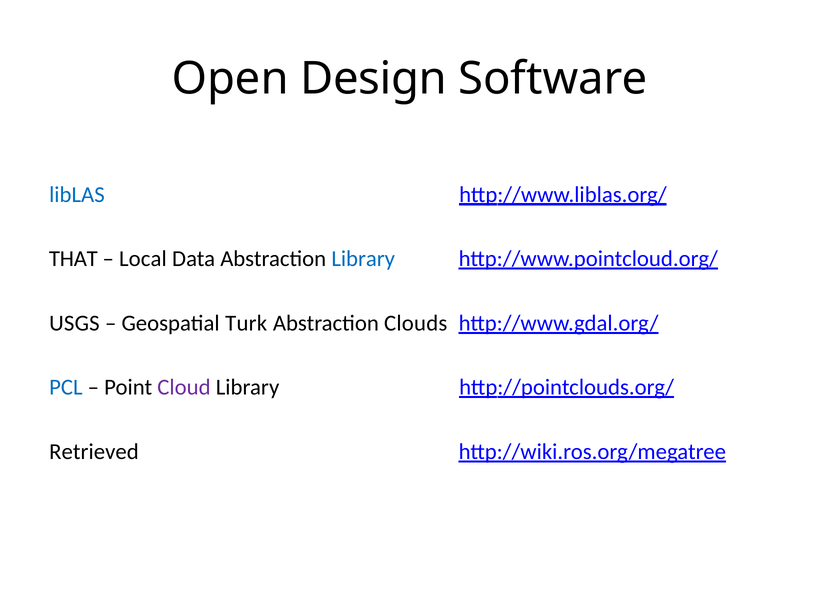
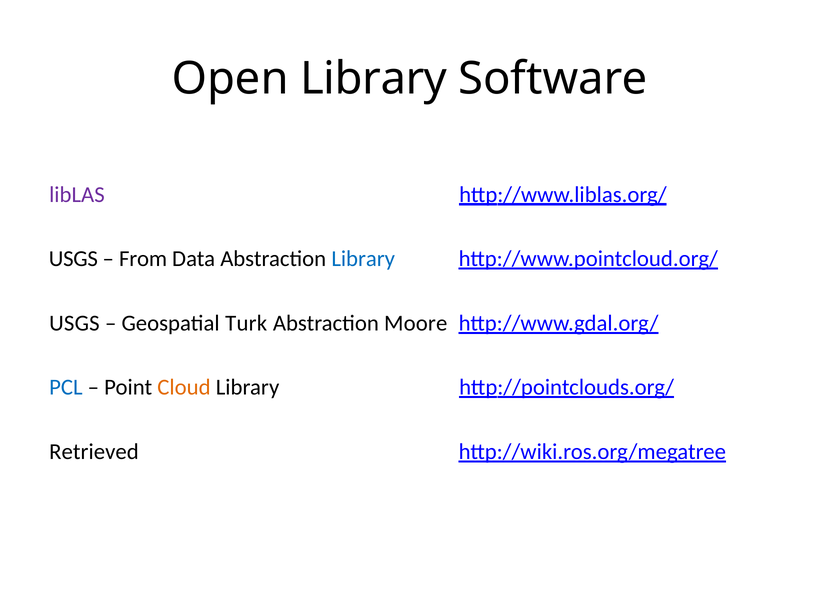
Open Design: Design -> Library (374, 79)
libLAS colour: blue -> purple (77, 195)
THAT: THAT -> USGS (73, 259)
Local: Local -> From (143, 259)
Clouds: Clouds -> Moore (416, 323)
Cloud colour: purple -> orange (184, 387)
